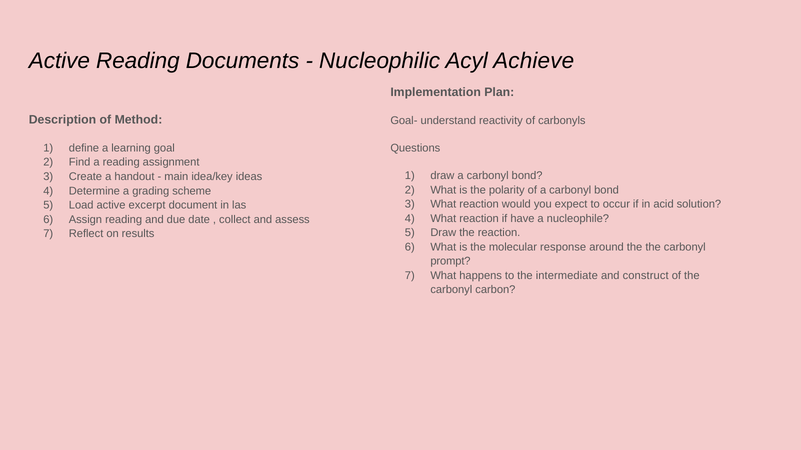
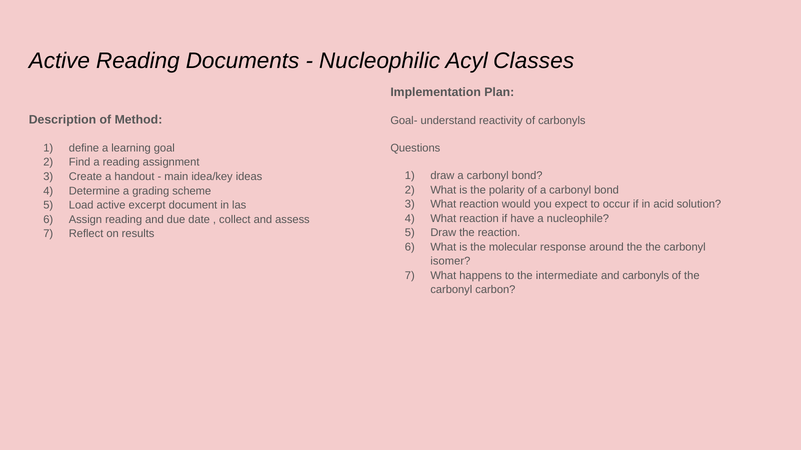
Achieve: Achieve -> Classes (534, 61)
prompt: prompt -> isomer (450, 262)
and construct: construct -> carbonyls (646, 276)
